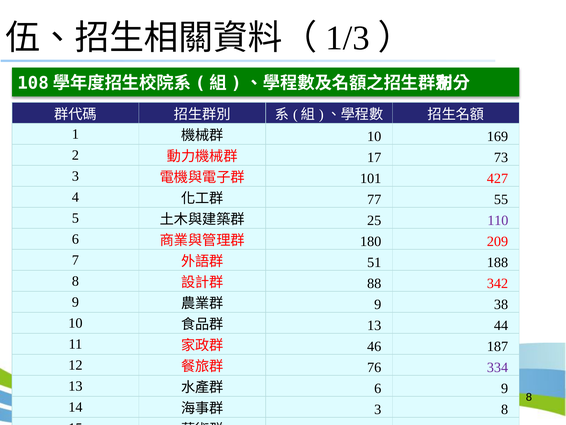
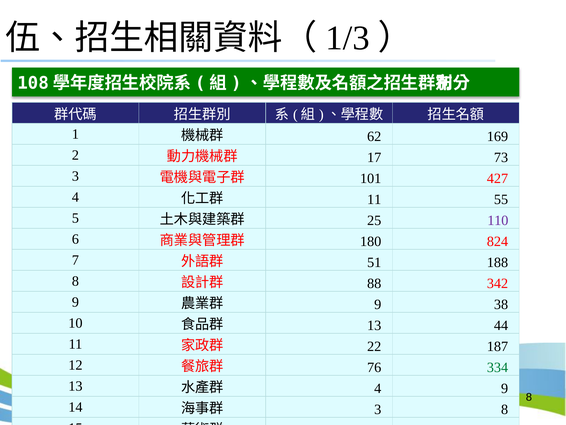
10: 10 -> 62 (374, 136)
77: 77 -> 11 (374, 199)
209: 209 -> 824 (497, 241)
46: 46 -> 22 (374, 346)
334 colour: purple -> green (497, 367)
6: 6 -> 4 (378, 388)
